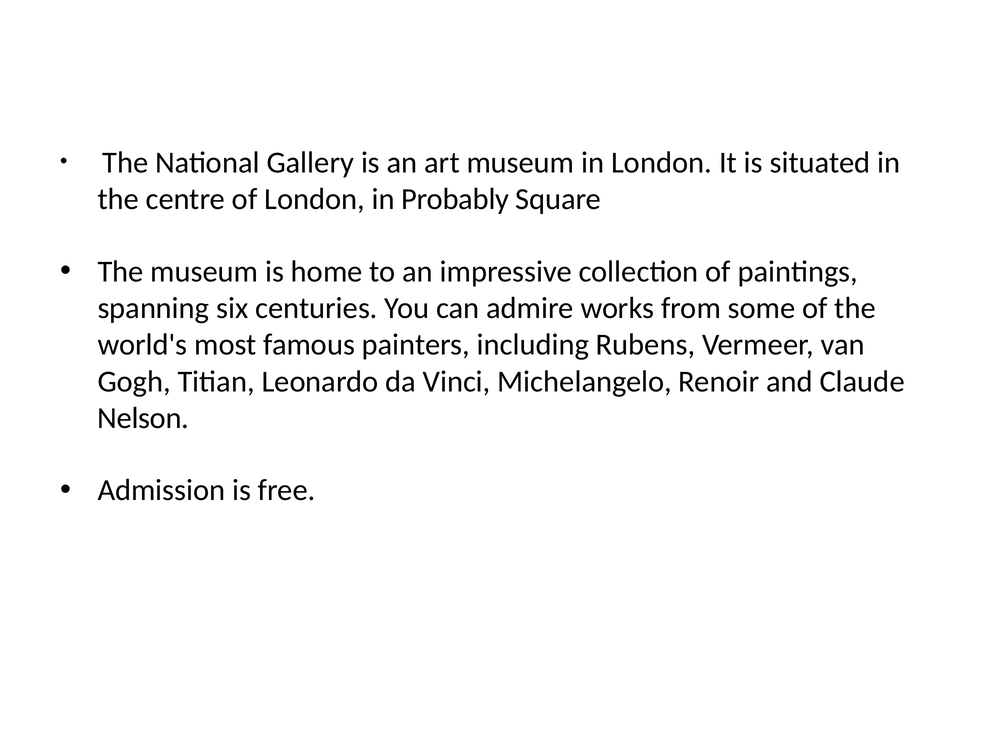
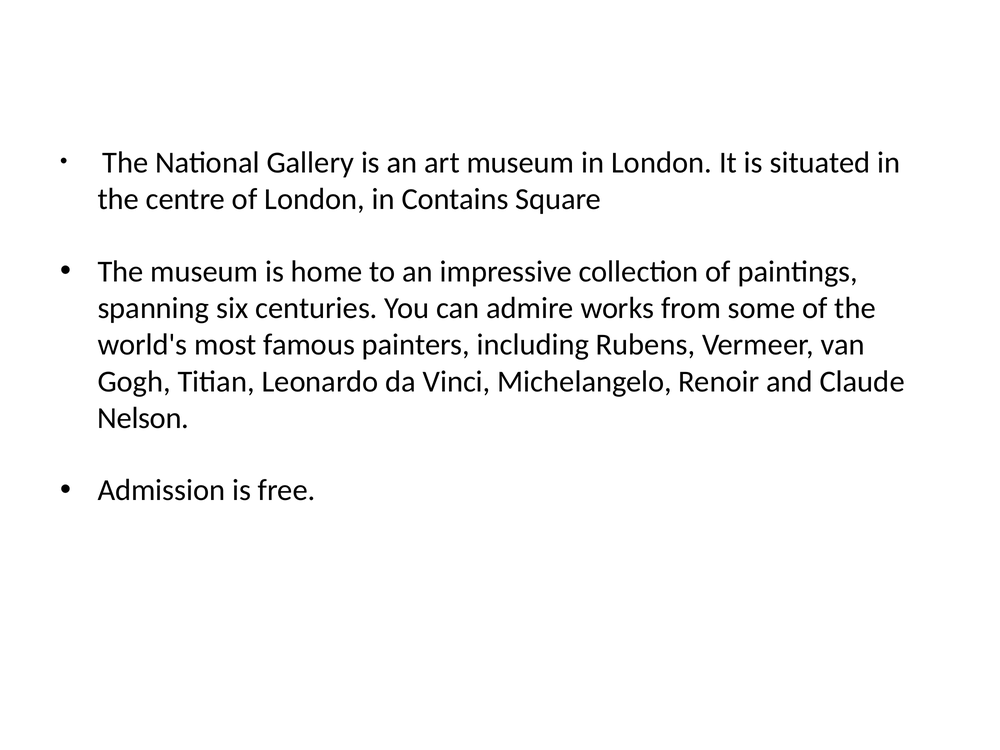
Probably: Probably -> Contains (455, 199)
